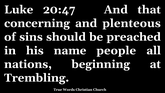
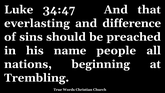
20:47: 20:47 -> 34:47 (59, 10)
concerning: concerning -> everlasting (37, 23)
plenteous: plenteous -> difference (132, 23)
